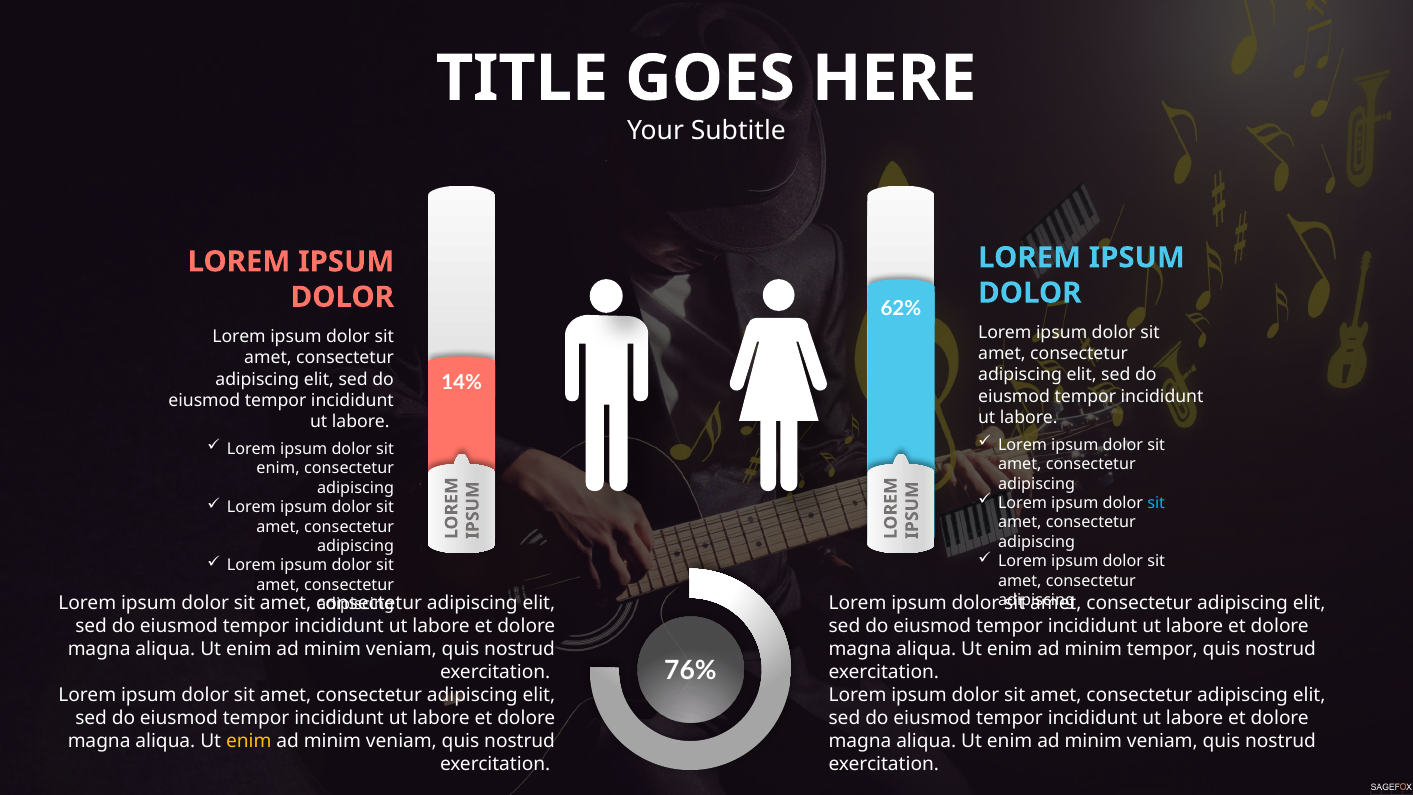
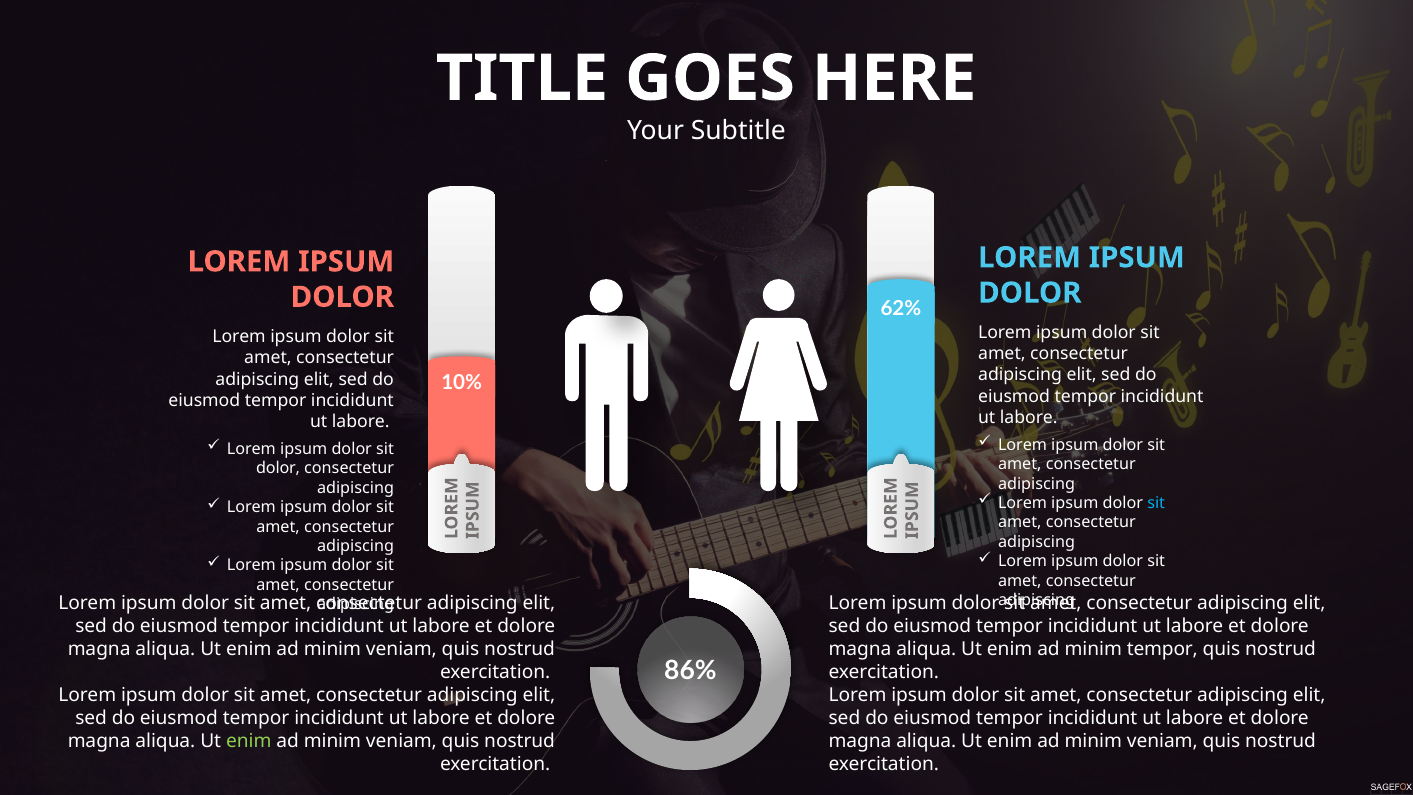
14%: 14% -> 10% (462, 382)
enim: enim -> dolor (278, 468)
76%: 76% -> 86% (690, 671)
enim colour: yellow -> light green (249, 741)
